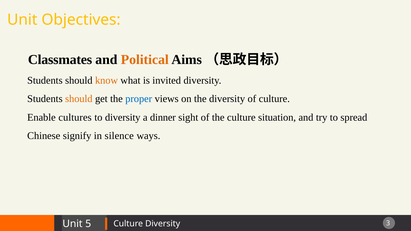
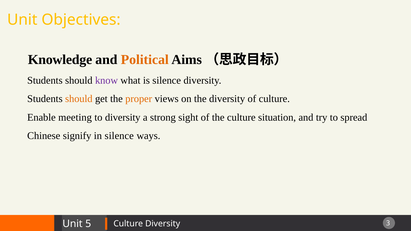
Classmates: Classmates -> Knowledge (60, 60)
know colour: orange -> purple (107, 81)
is invited: invited -> silence (167, 81)
proper colour: blue -> orange (139, 99)
cultures: cultures -> meeting (75, 118)
dinner: dinner -> strong (163, 118)
